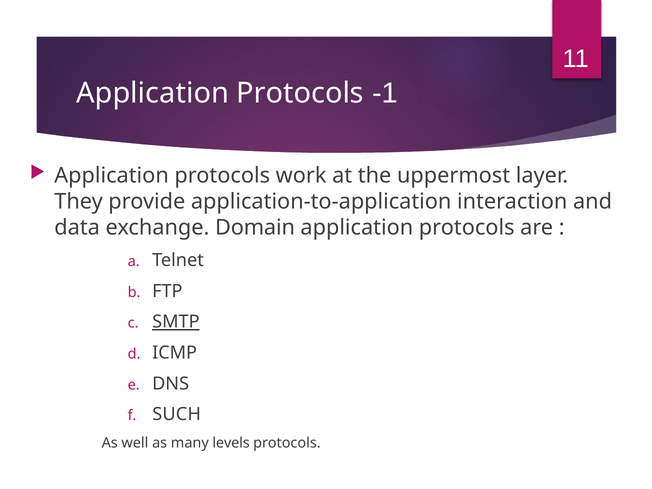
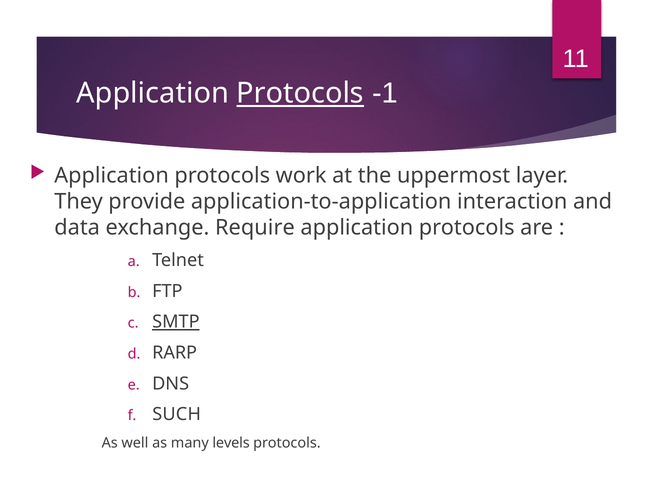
Protocols underline: none -> present (300, 93)
Domain: Domain -> Require (255, 228)
ICMP: ICMP -> RARP (175, 353)
